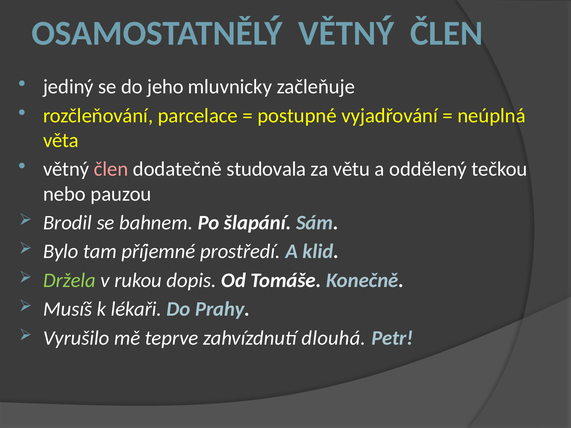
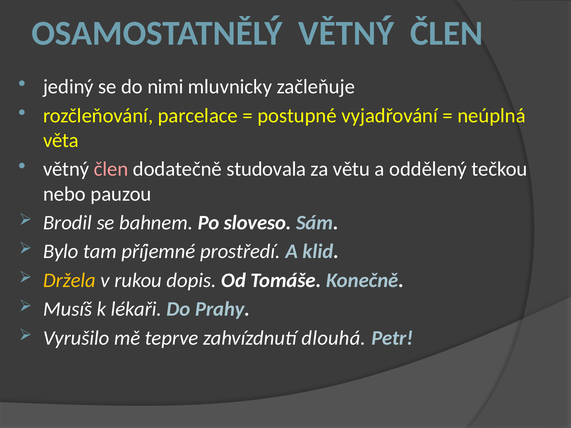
jeho: jeho -> nimi (165, 87)
šlapání: šlapání -> sloveso (258, 223)
Držela colour: light green -> yellow (69, 281)
